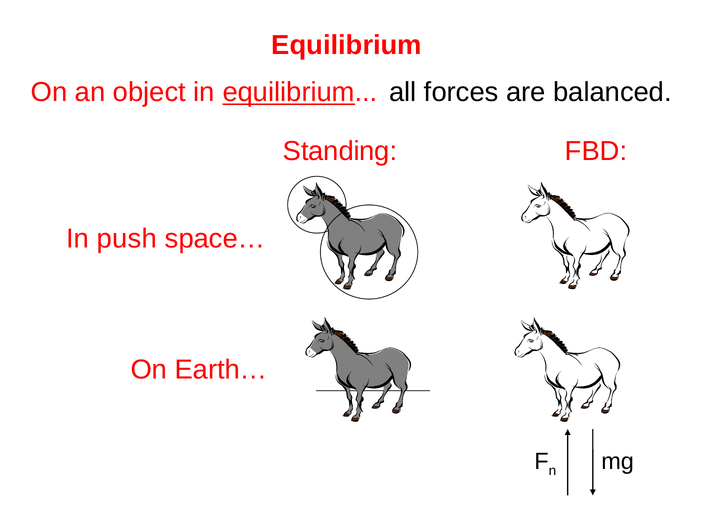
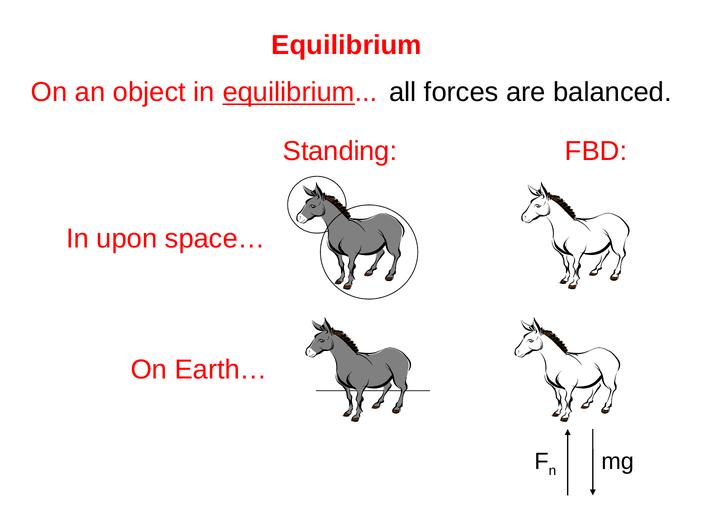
push: push -> upon (127, 239)
